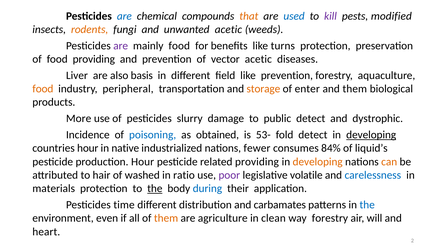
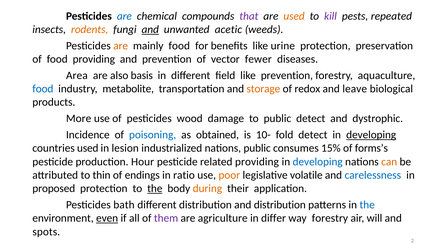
that colour: orange -> purple (249, 16)
used colour: blue -> orange (294, 16)
modified: modified -> repeated (391, 16)
and underline: none -> present (150, 29)
are colour: purple -> orange (121, 46)
turns: turns -> urine (283, 46)
vector acetic: acetic -> fewer (258, 59)
Liver: Liver -> Area (77, 75)
food colour: orange -> blue (43, 89)
peripheral: peripheral -> metabolite (128, 89)
enter: enter -> redox (307, 89)
and them: them -> leave (355, 89)
slurry: slurry -> wood (190, 119)
53-: 53- -> 10- (263, 135)
countries hour: hour -> used (88, 148)
native: native -> lesion (125, 148)
nations fewer: fewer -> public (257, 148)
84%: 84% -> 15% (331, 148)
liquid’s: liquid’s -> forms’s (371, 148)
developing colour: orange -> blue (318, 162)
hair: hair -> thin (102, 175)
washed: washed -> endings (142, 175)
poor colour: purple -> orange (229, 175)
materials: materials -> proposed (54, 189)
during colour: blue -> orange (207, 189)
time: time -> bath (124, 205)
and carbamates: carbamates -> distribution (280, 205)
even underline: none -> present (107, 218)
them colour: orange -> purple (166, 218)
clean: clean -> differ (274, 218)
heart: heart -> spots (46, 232)
